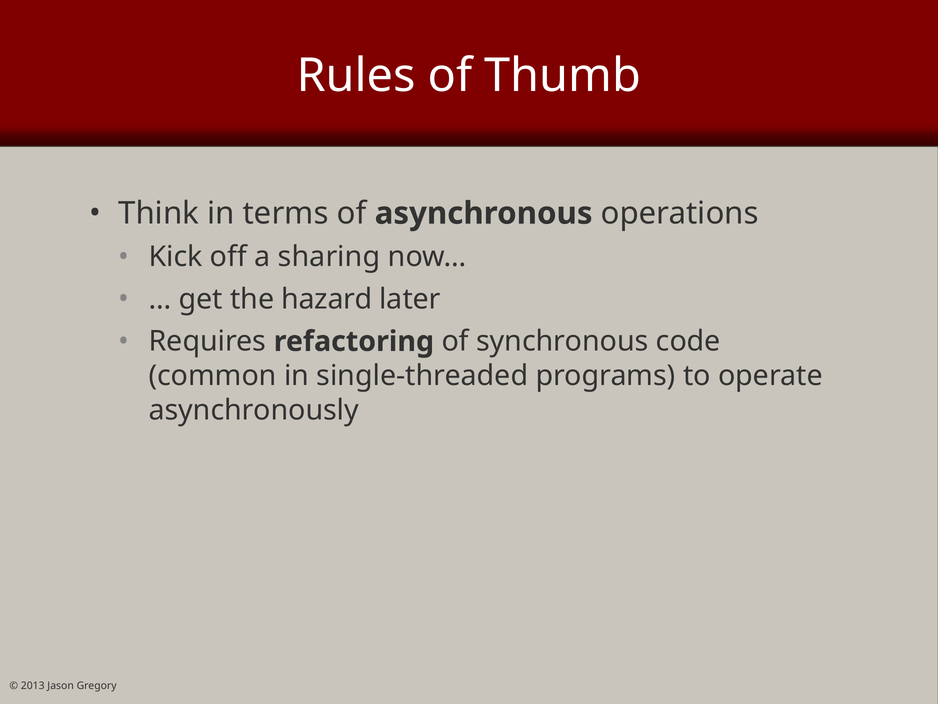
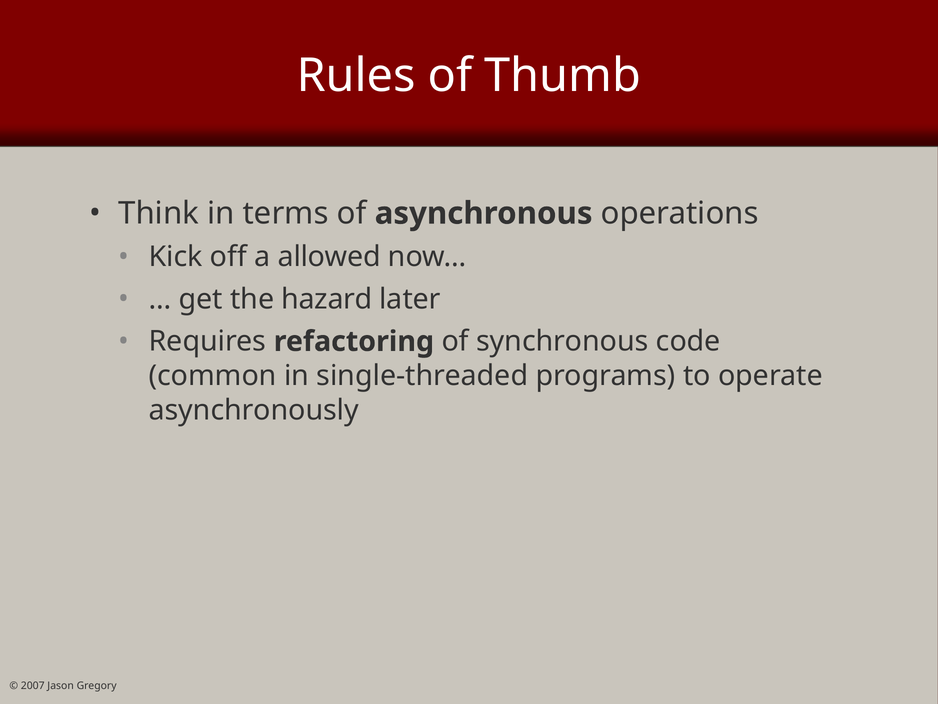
sharing: sharing -> allowed (329, 257)
2013: 2013 -> 2007 (33, 685)
